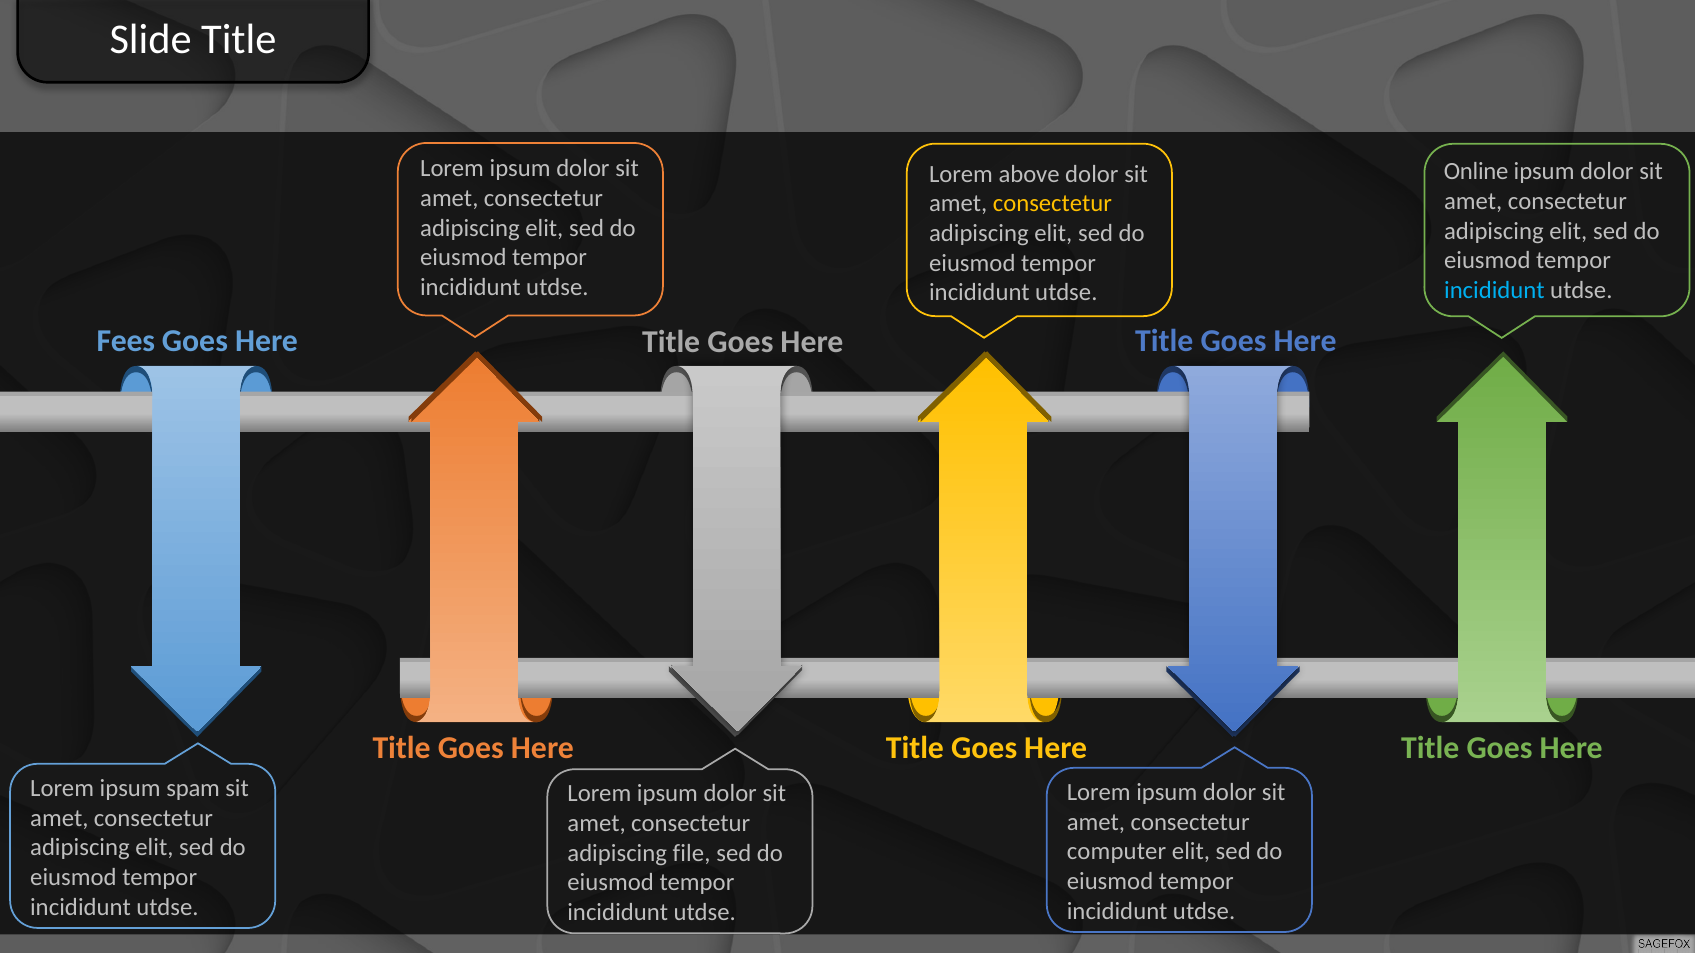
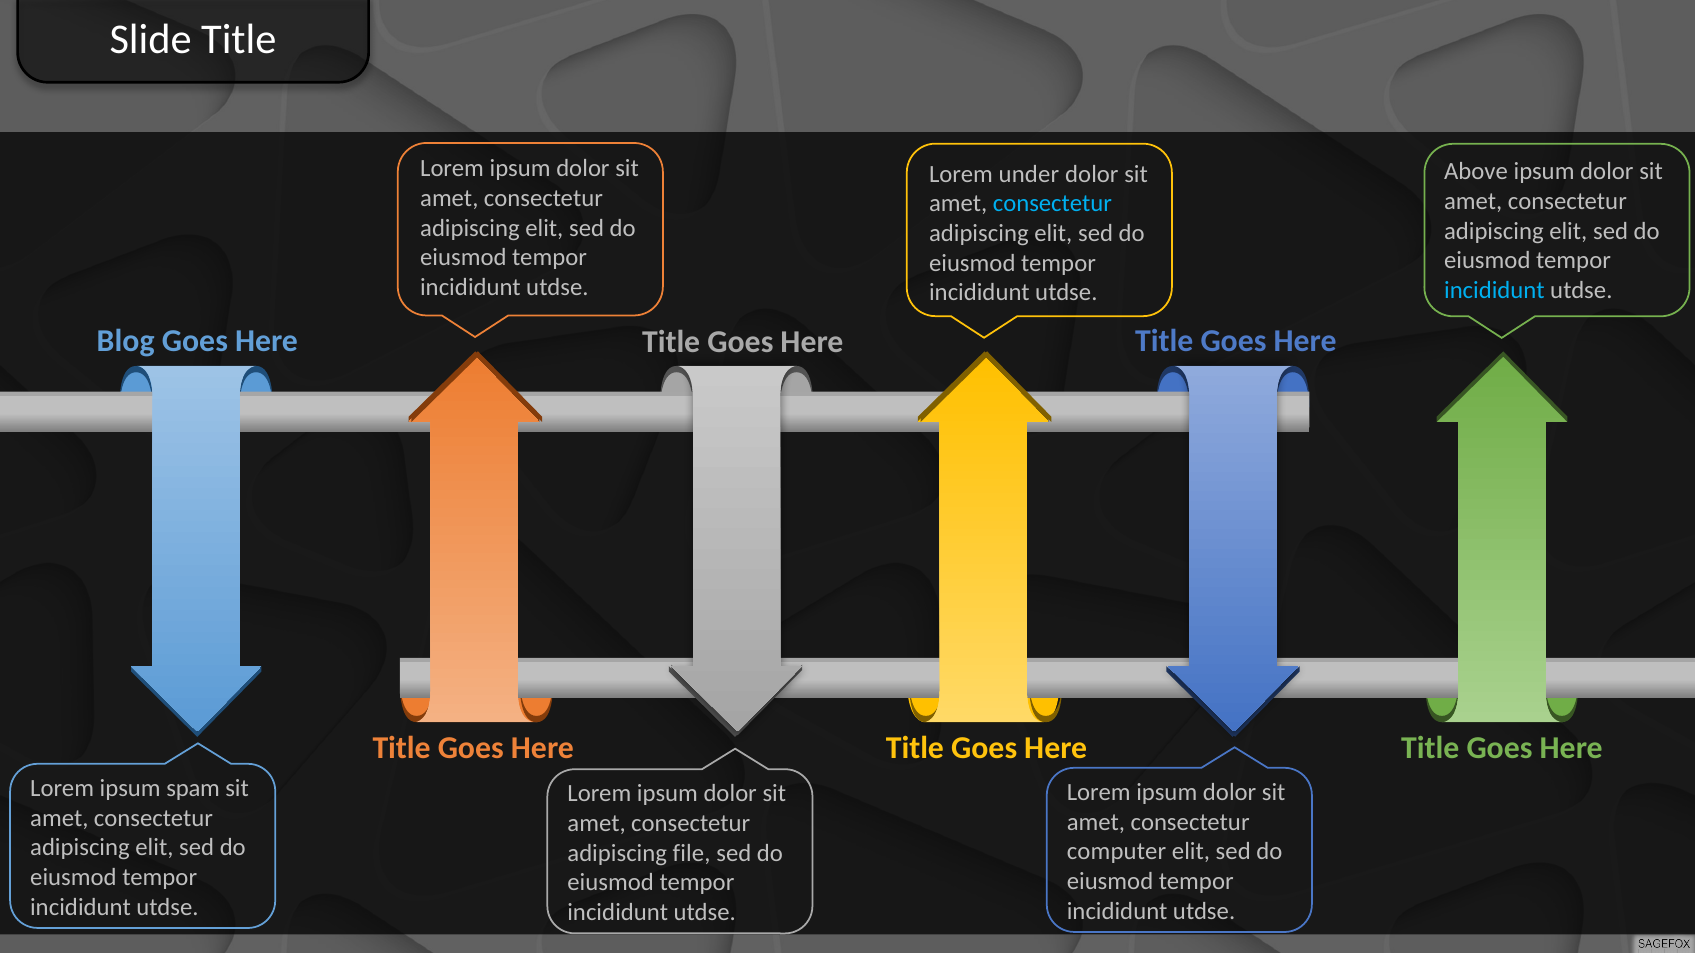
Online: Online -> Above (1476, 172)
above: above -> under (1029, 174)
consectetur colour: yellow -> light blue (1052, 204)
Fees: Fees -> Blog (126, 342)
